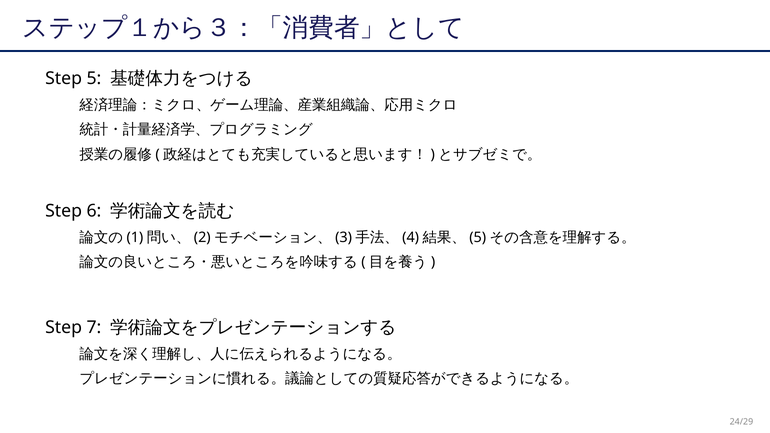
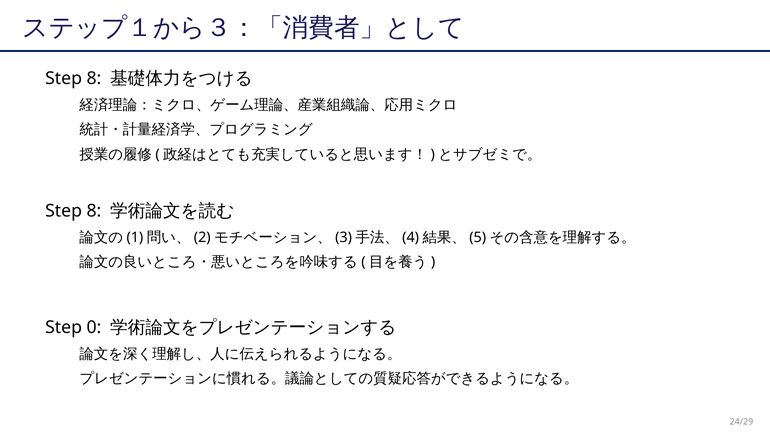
5: 5 -> 8 (94, 78)
6: 6 -> 8 (94, 211)
7: 7 -> 0 (94, 327)
